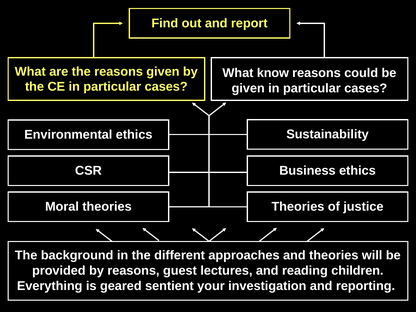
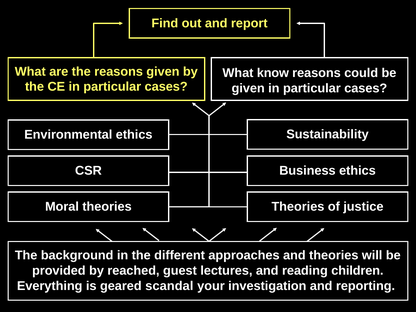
by reasons: reasons -> reached (133, 271)
sentient: sentient -> scandal (169, 286)
